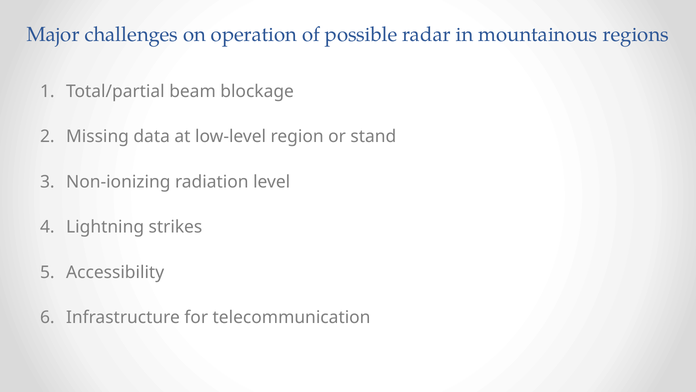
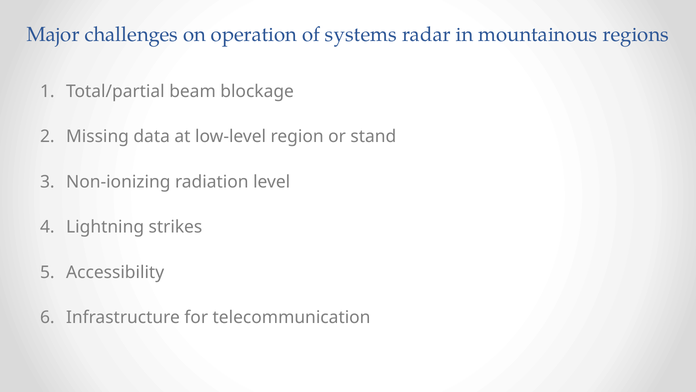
possible: possible -> systems (361, 34)
